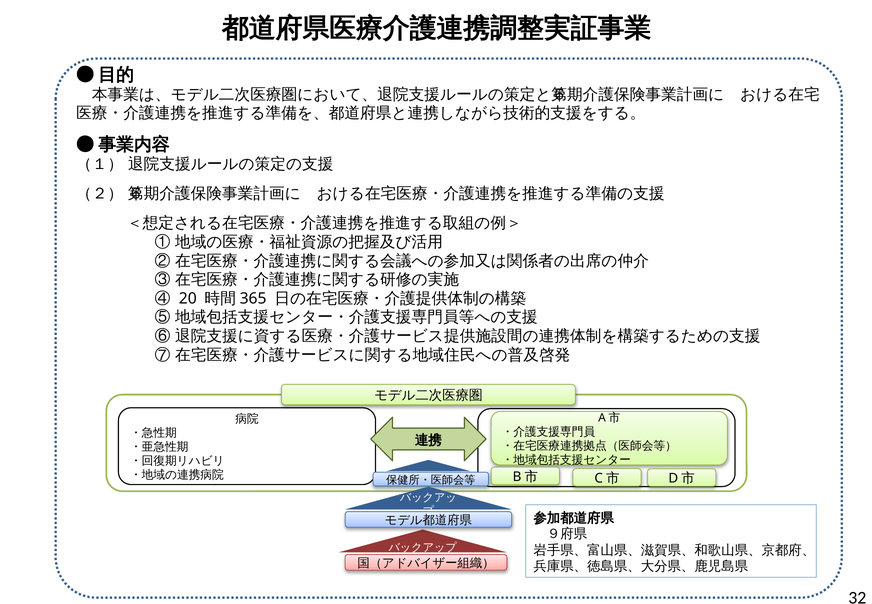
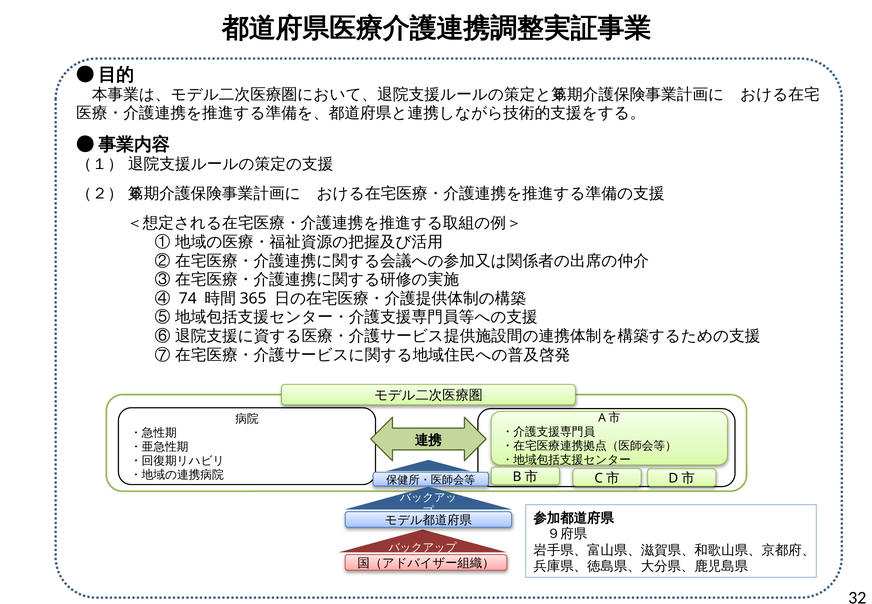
20: 20 -> 74 (188, 298)
